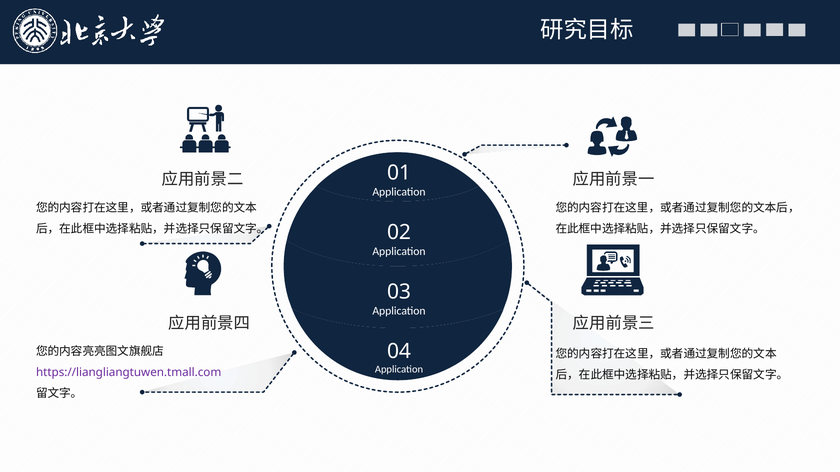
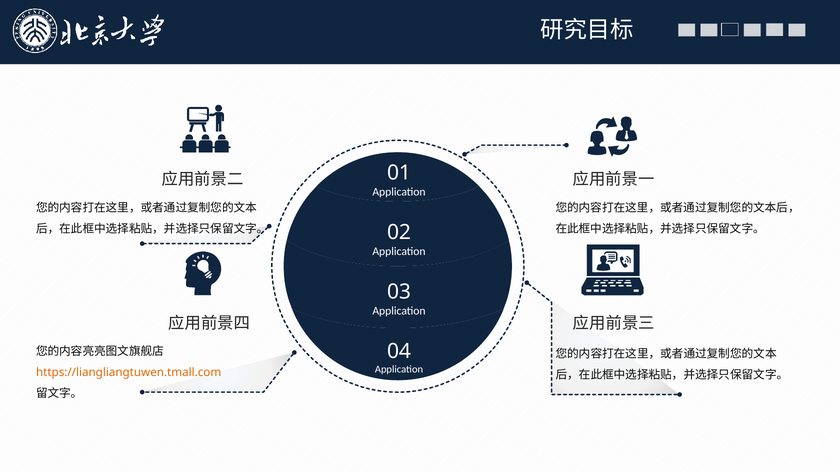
https://liangliangtuwen.tmall.com colour: purple -> orange (129, 373)
